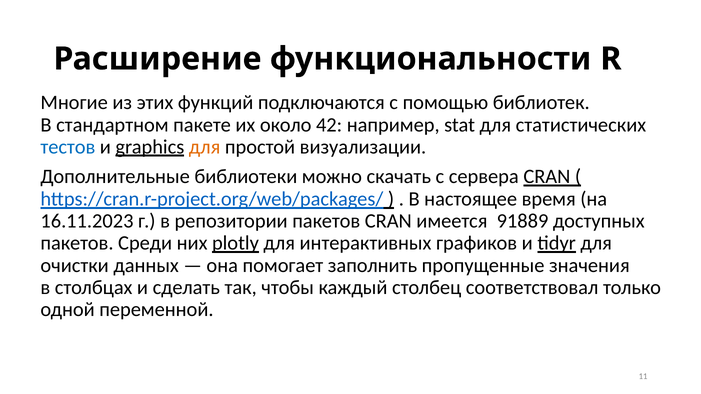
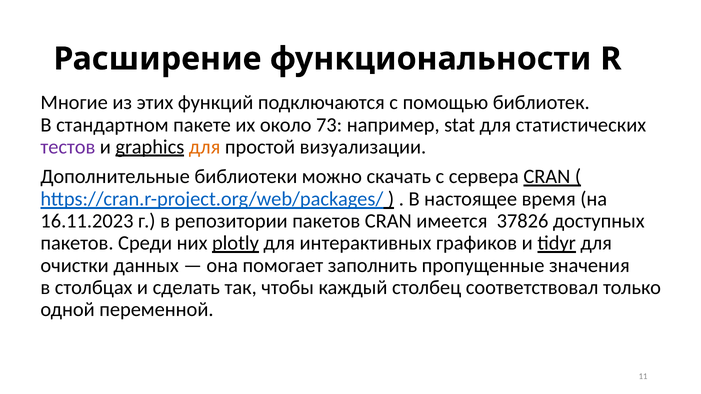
42: 42 -> 73 (329, 125)
тестов colour: blue -> purple (68, 147)
91889: 91889 -> 37826 (523, 221)
